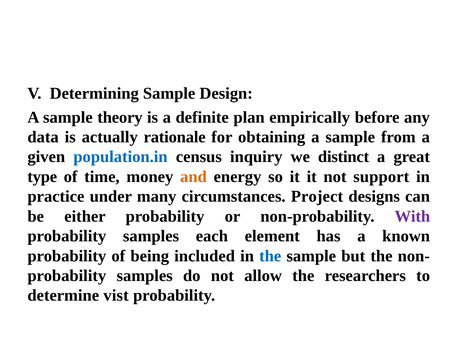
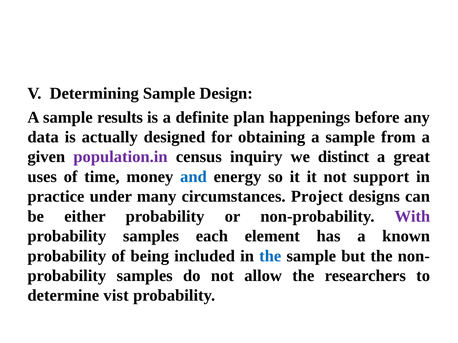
theory: theory -> results (120, 117)
empirically: empirically -> happenings (310, 117)
rationale: rationale -> designed (175, 137)
population.in colour: blue -> purple (120, 157)
type: type -> uses (42, 177)
and colour: orange -> blue (193, 177)
